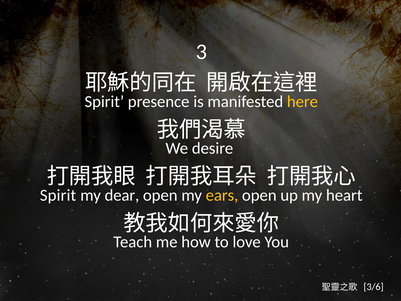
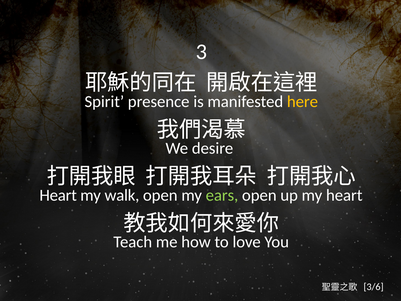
Spirit: Spirit -> Heart (58, 195)
dear: dear -> walk (122, 195)
ears colour: yellow -> light green (222, 195)
